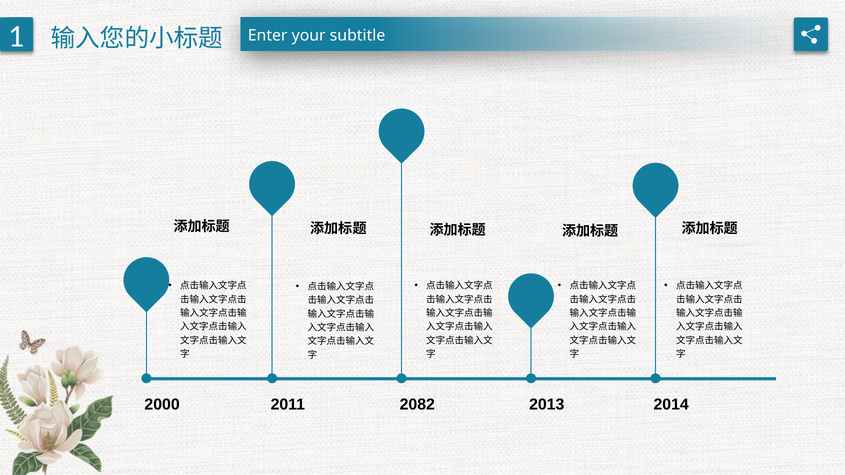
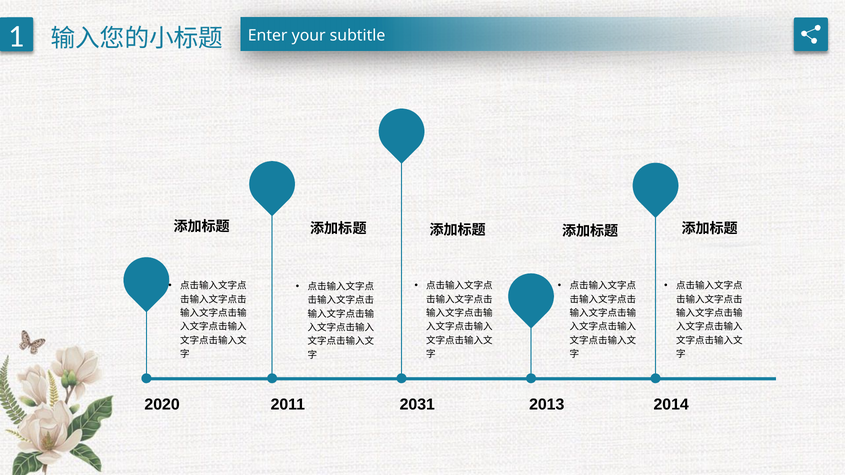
2000: 2000 -> 2020 (162, 405)
2082: 2082 -> 2031 (417, 405)
